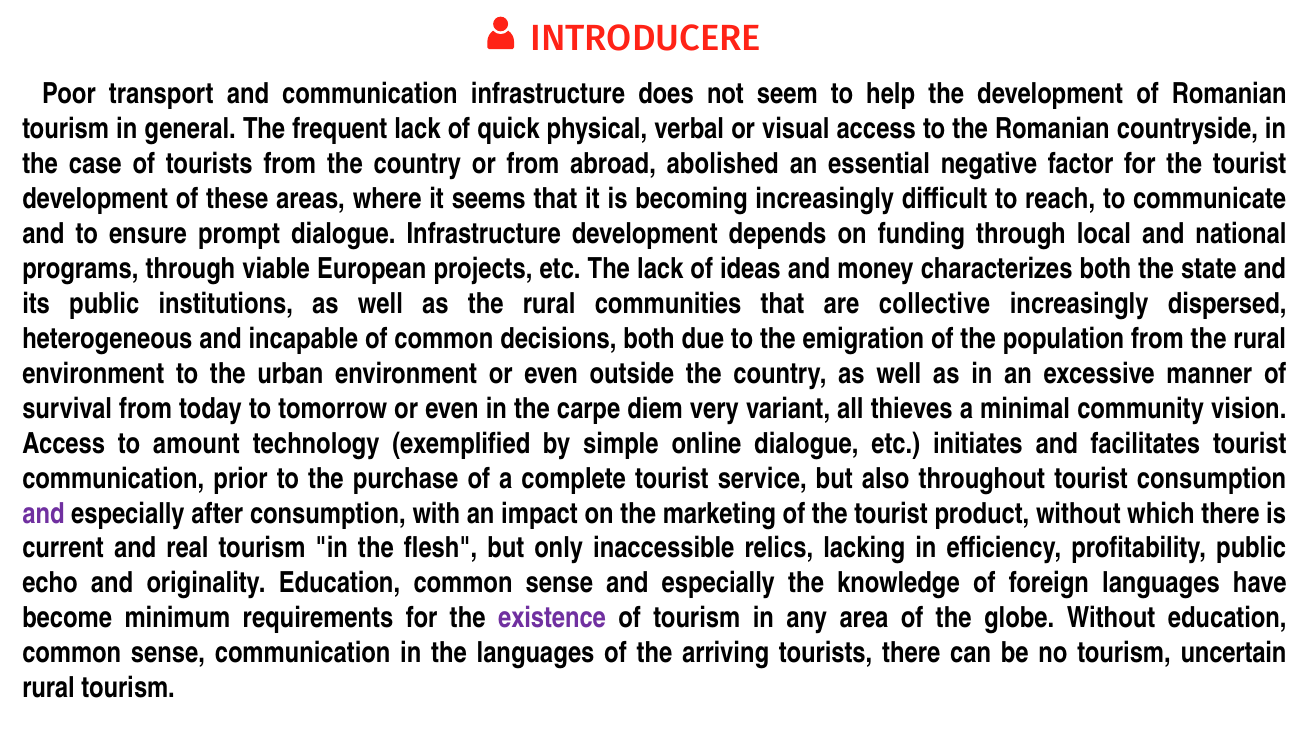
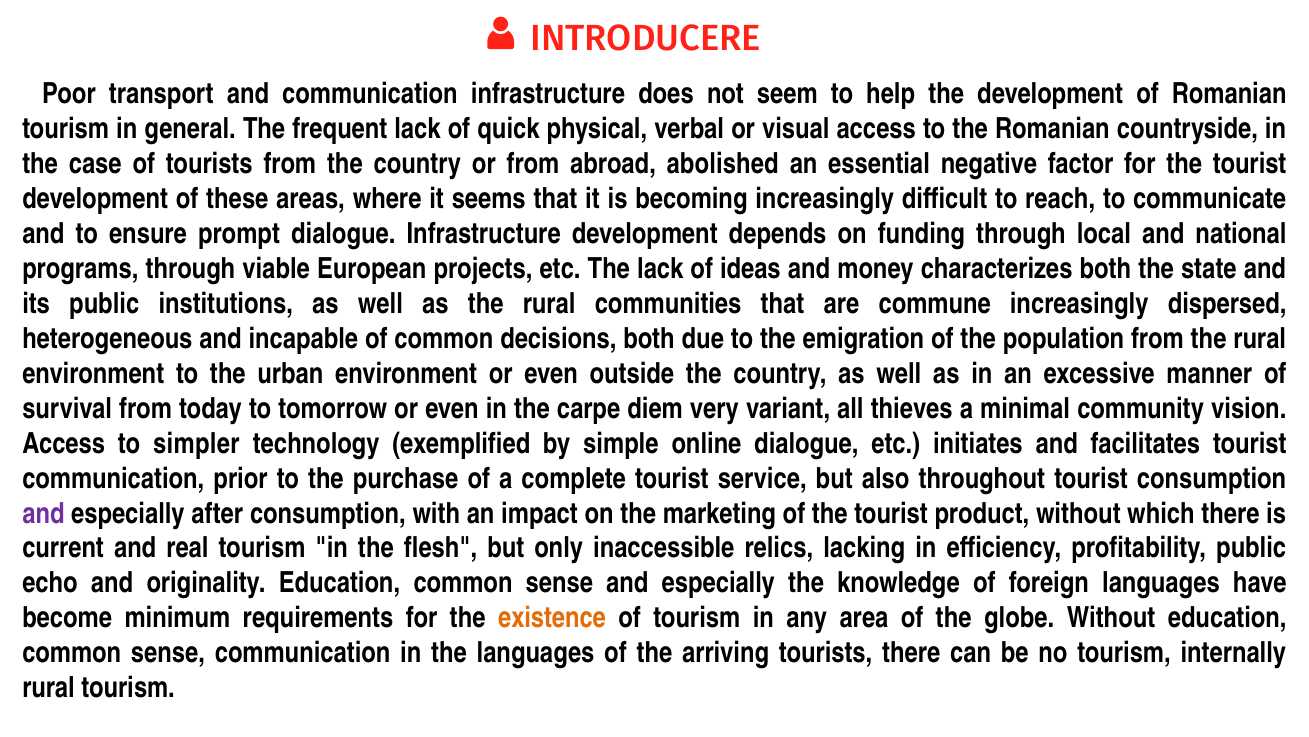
collective: collective -> commune (935, 304)
amount: amount -> simpler (196, 443)
existence colour: purple -> orange (552, 618)
uncertain: uncertain -> internally (1233, 653)
